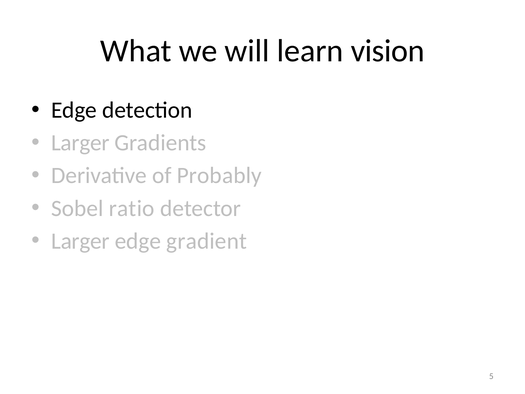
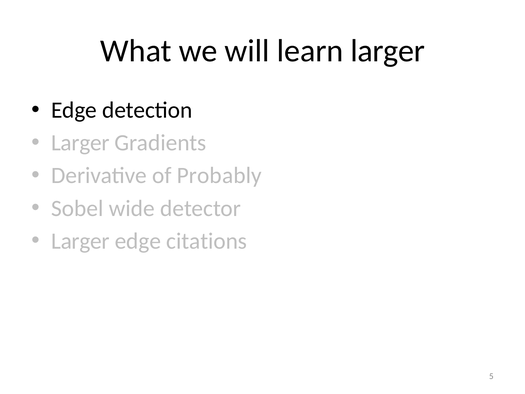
learn vision: vision -> larger (388, 51)
ratio: ratio -> wide (132, 208)
gradient: gradient -> citations (207, 241)
